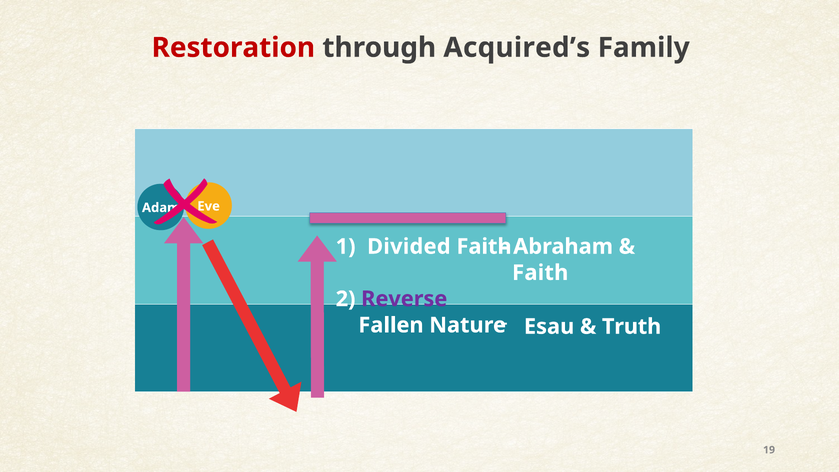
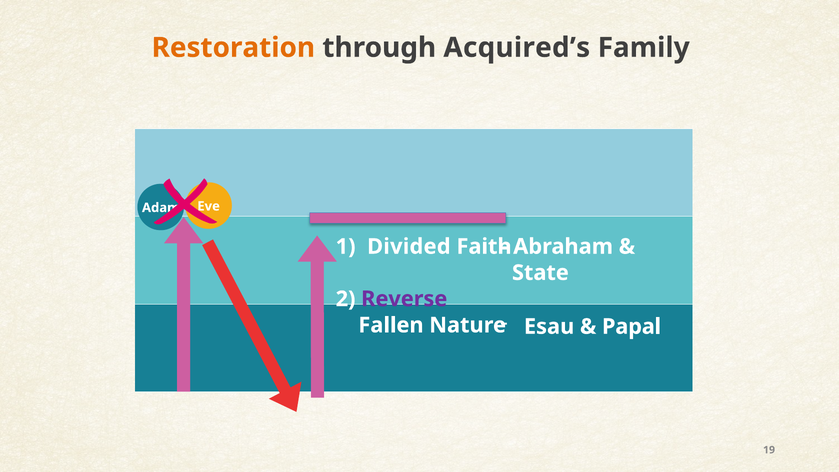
Restoration colour: red -> orange (233, 48)
Faith: Faith -> State (540, 273)
Truth: Truth -> Papal (632, 327)
